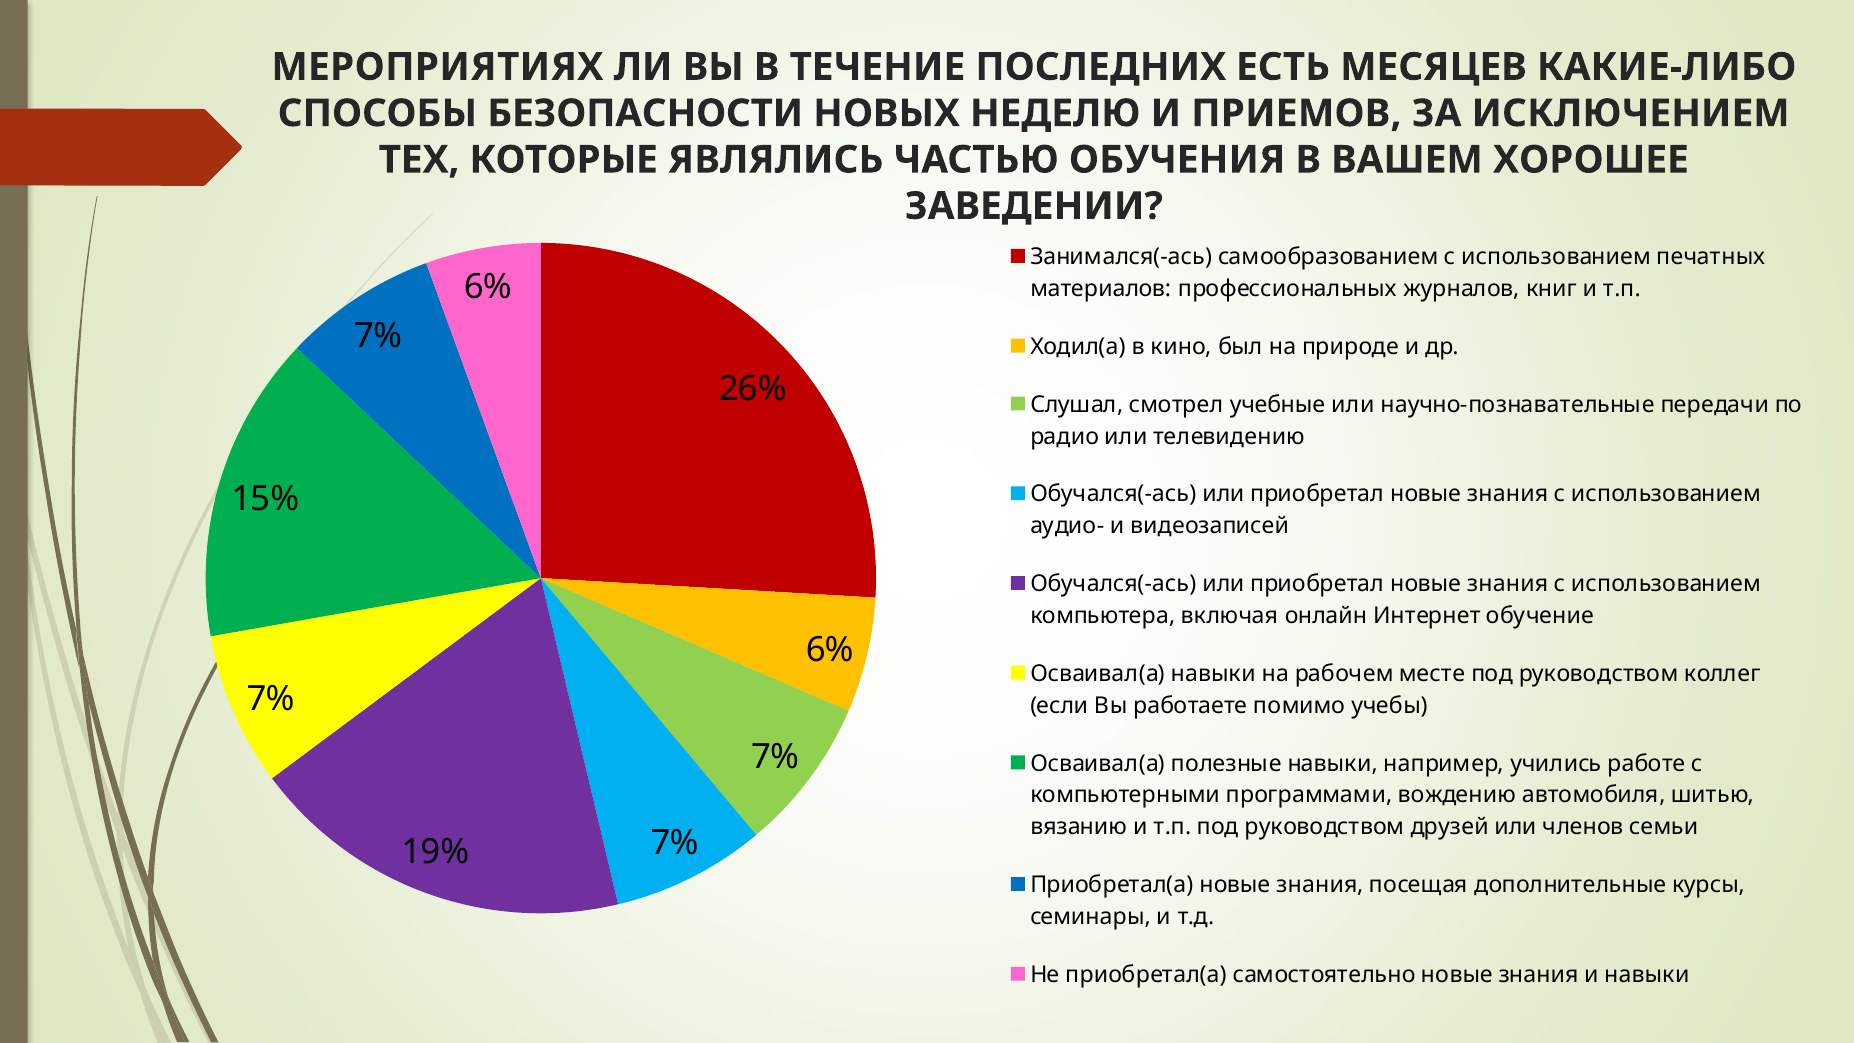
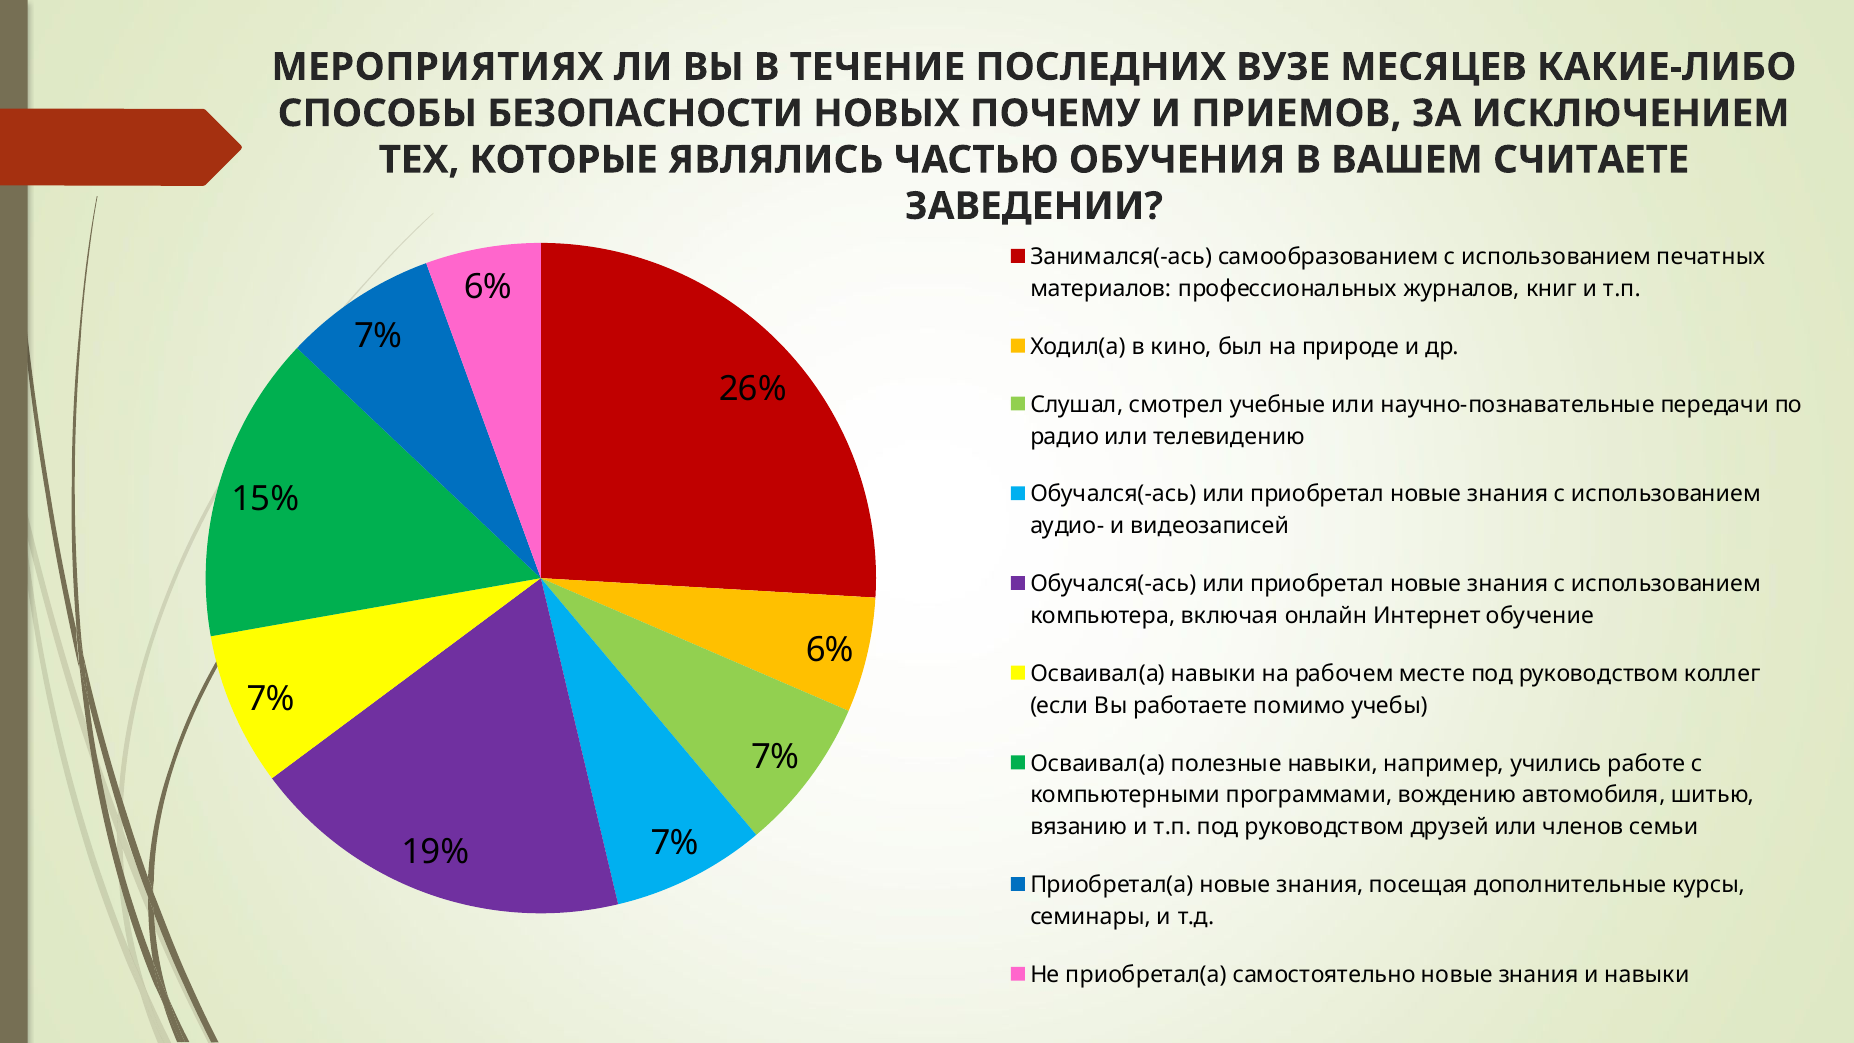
ЕСТЬ: ЕСТЬ -> ВУЗЕ (1283, 67)
НЕДЕЛЮ: НЕДЕЛЮ -> ПОЧЕМУ (1055, 113)
ХОРОШЕЕ: ХОРОШЕЕ -> СЧИТАЕТЕ (1591, 160)
